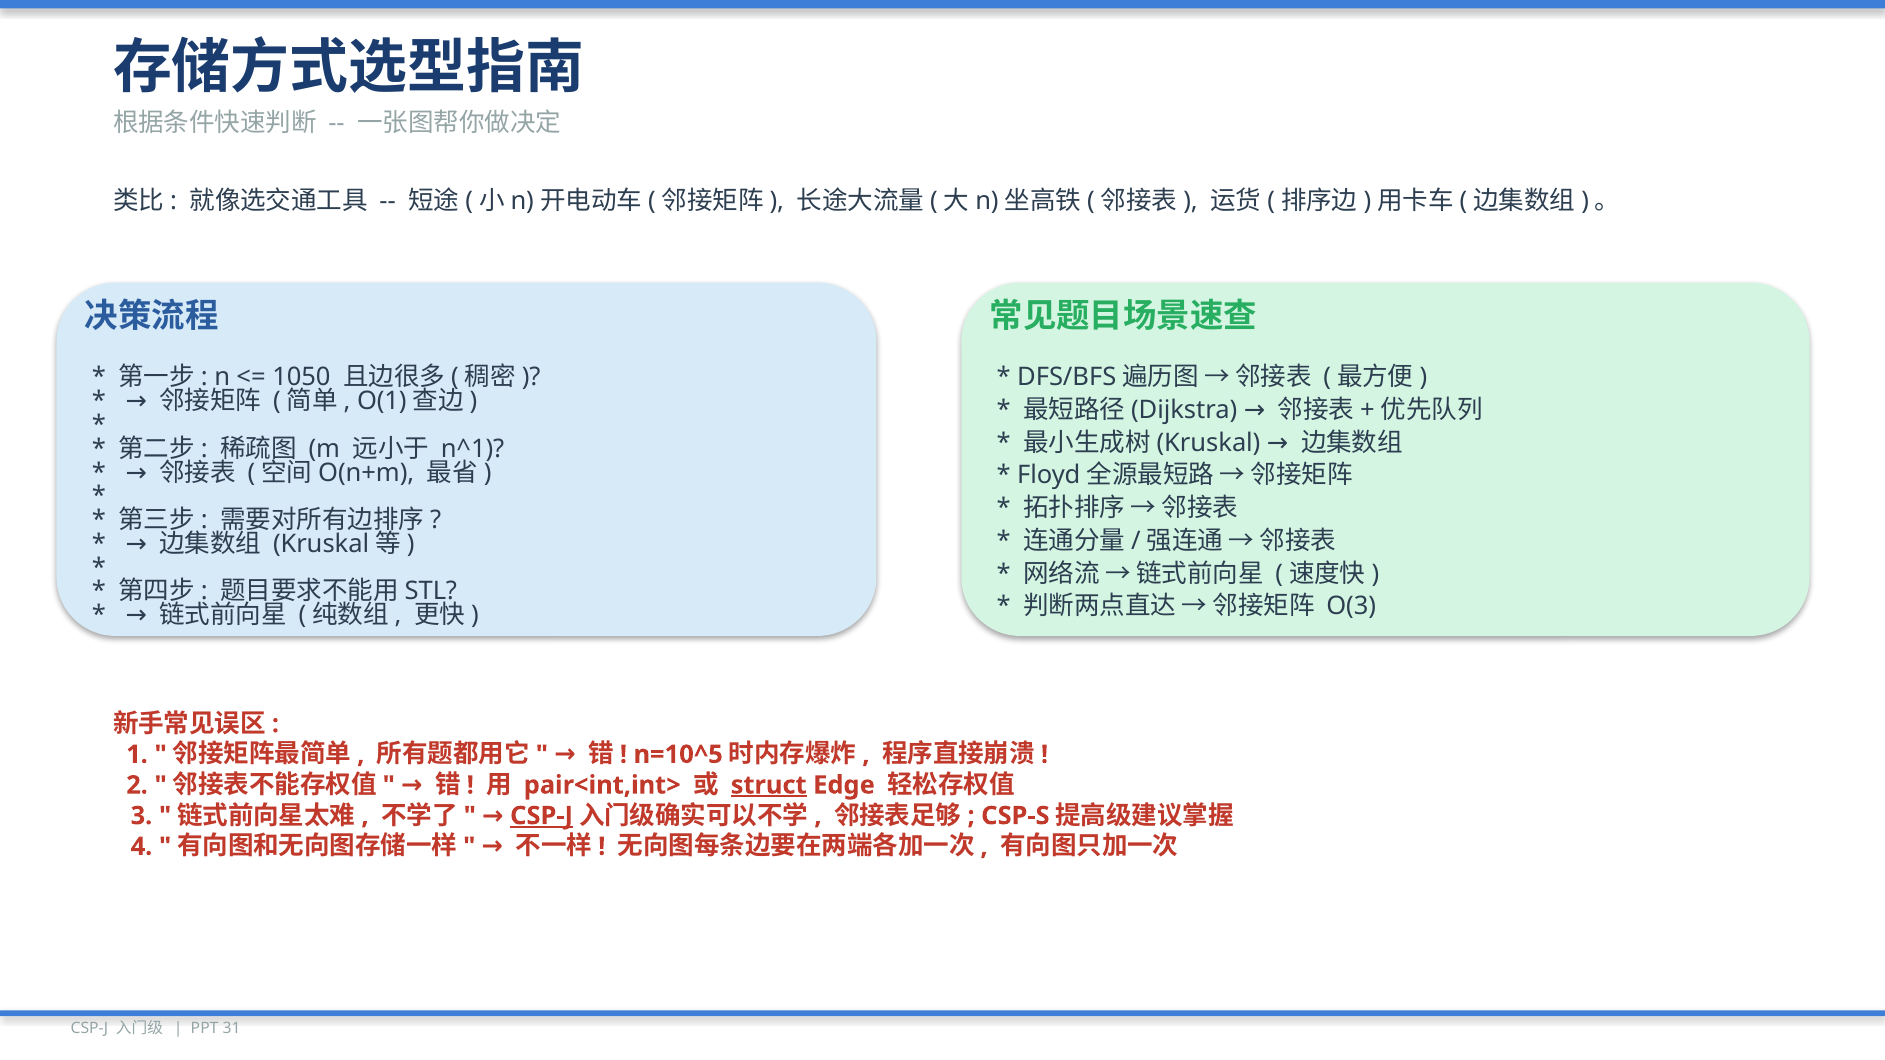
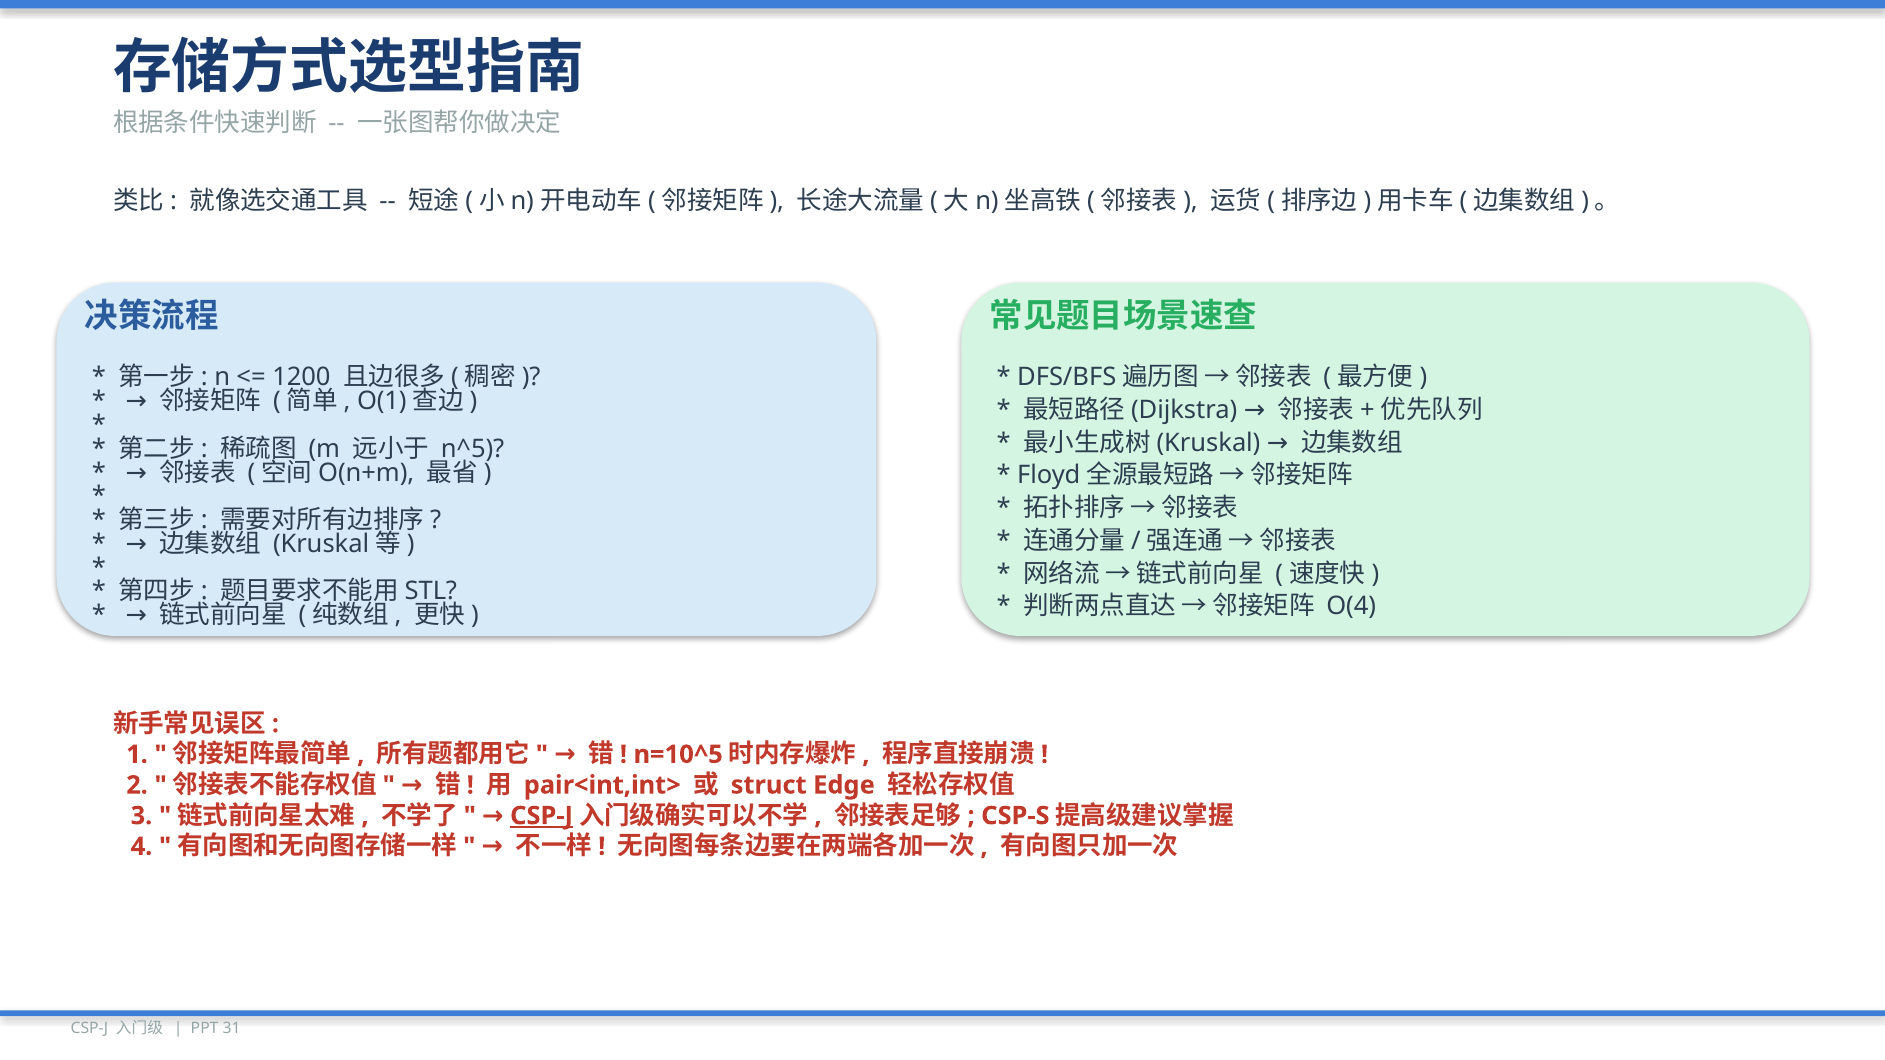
1050: 1050 -> 1200 (301, 378)
n^1: n^1 -> n^5 (473, 449)
O(3: O(3 -> O(4 (1351, 607)
struct underline: present -> none (769, 785)
